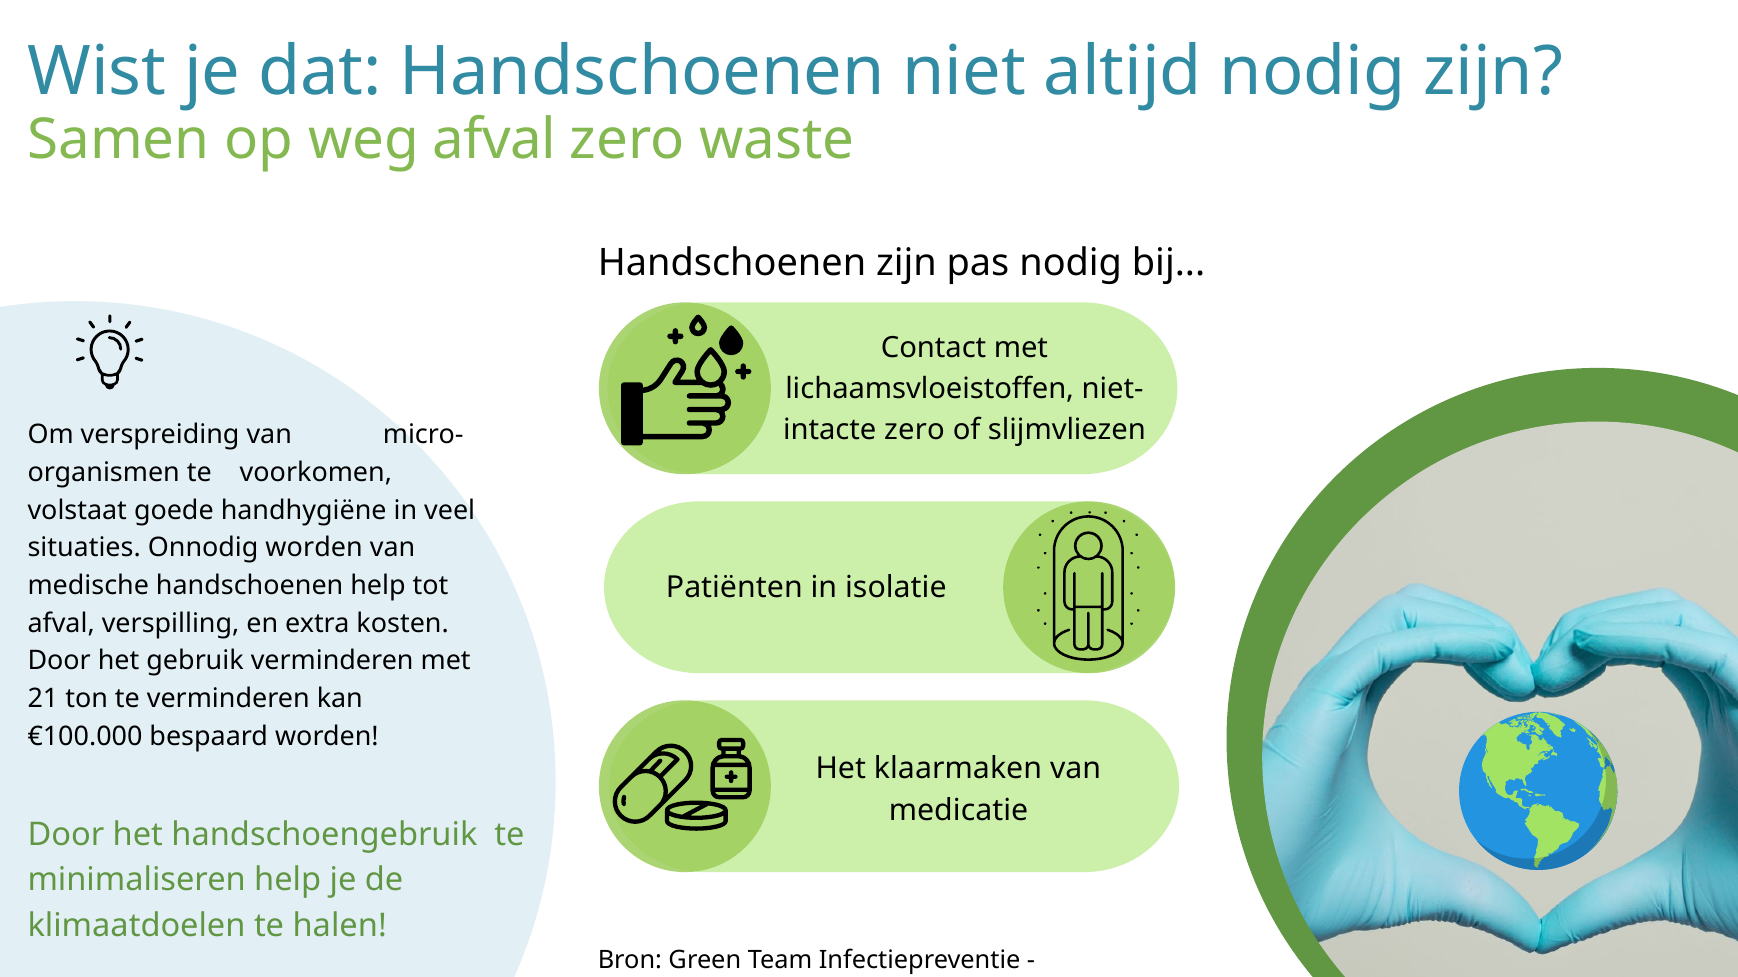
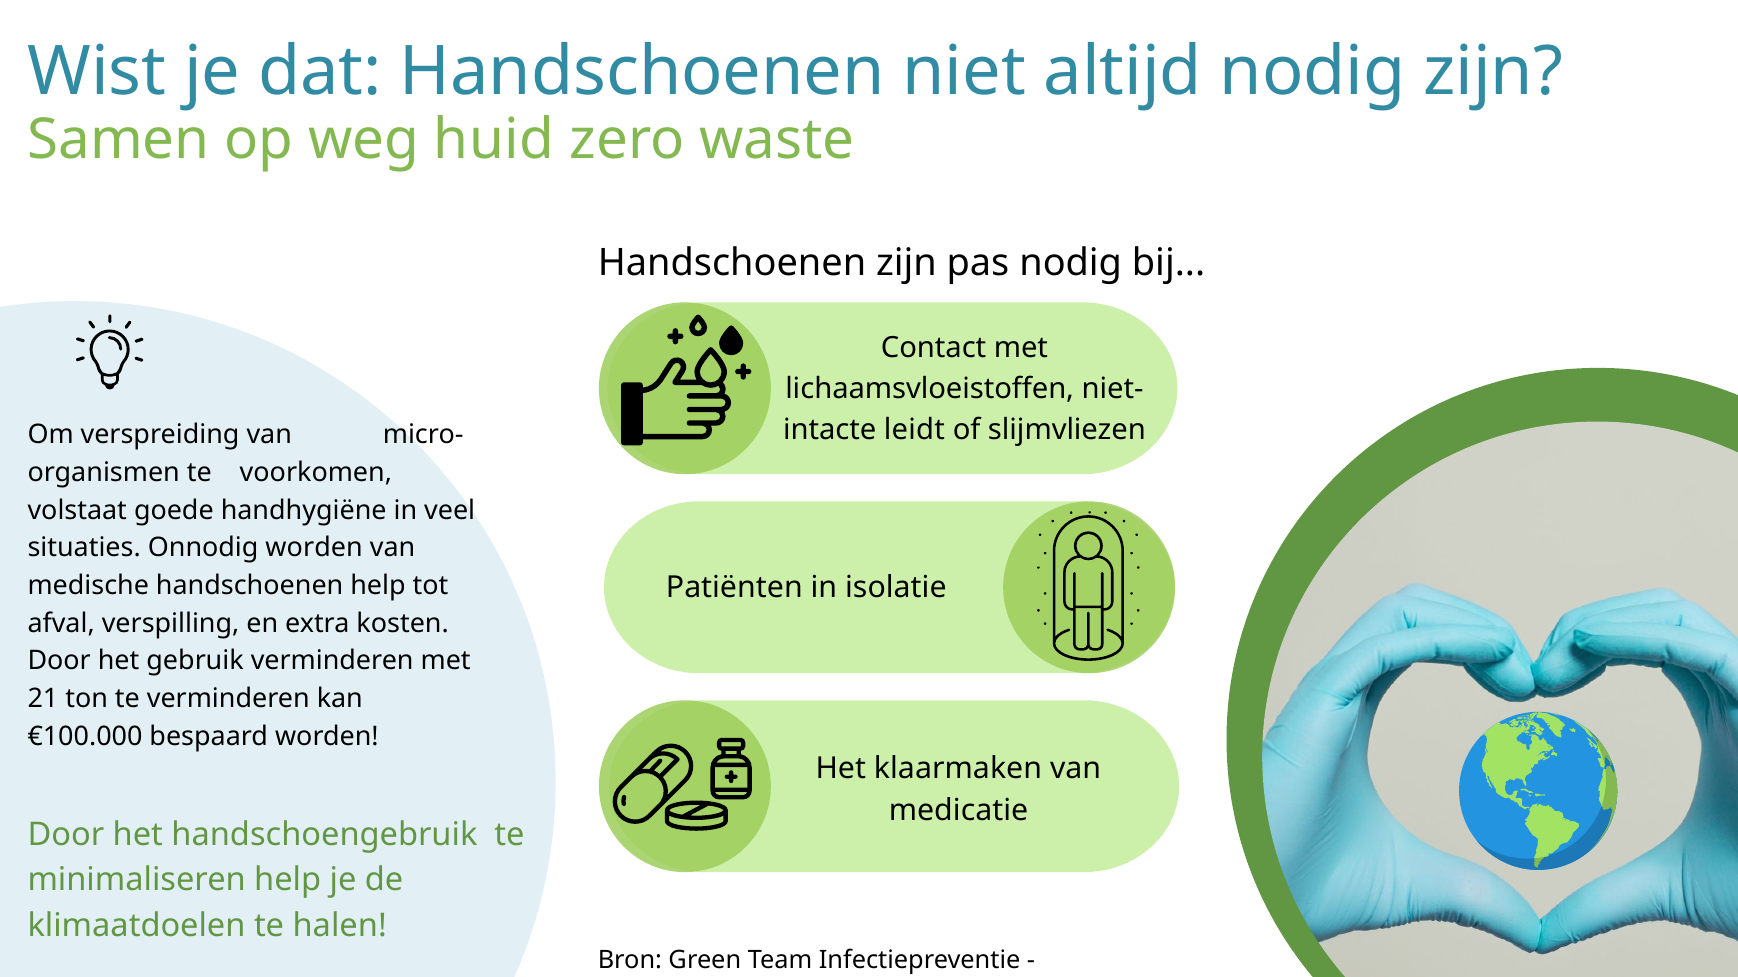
weg afval: afval -> huid (494, 140)
zero: zero -> leidt (914, 430)
